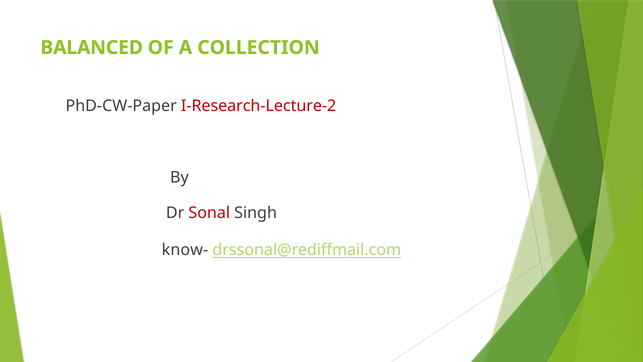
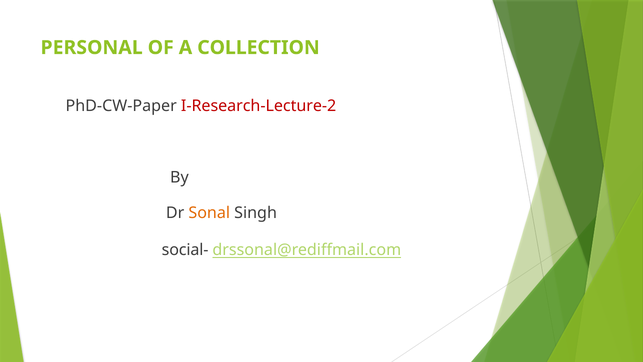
BALANCED: BALANCED -> PERSONAL (92, 48)
Sonal colour: red -> orange (209, 213)
know-: know- -> social- (185, 250)
